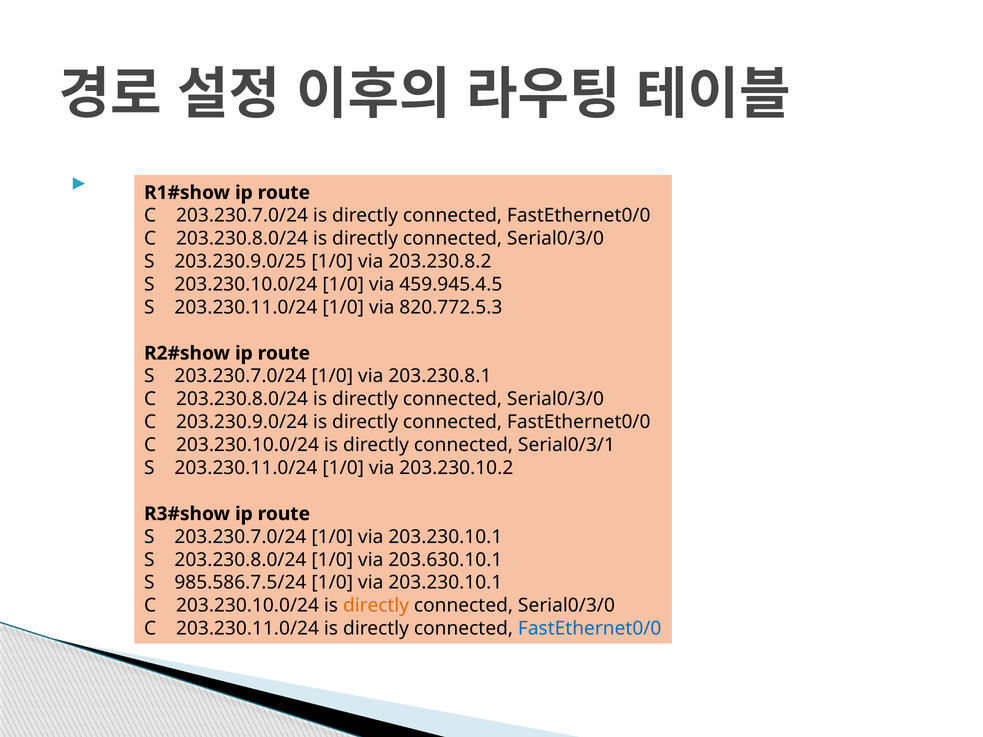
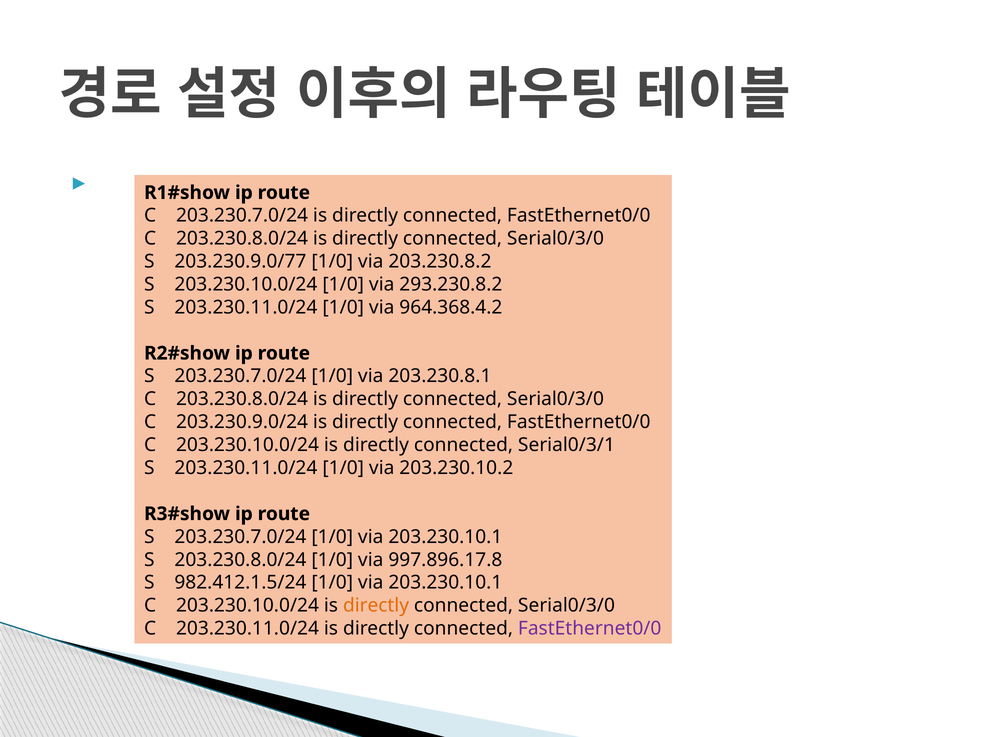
203.230.9.0/25: 203.230.9.0/25 -> 203.230.9.0/77 (240, 262)
459.945.4.5: 459.945.4.5 -> 293.230.8.2 (451, 284)
820.772.5.3: 820.772.5.3 -> 964.368.4.2 (451, 307)
203.630.10.1: 203.630.10.1 -> 997.896.17.8 (445, 560)
985.586.7.5/24: 985.586.7.5/24 -> 982.412.1.5/24 (240, 583)
FastEthernet0/0 colour: blue -> purple (590, 629)
